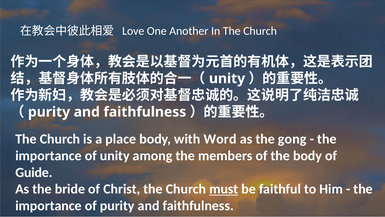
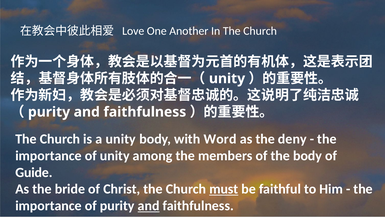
a place: place -> unity (121, 139)
gong: gong -> deny (292, 139)
and underline: none -> present (149, 205)
